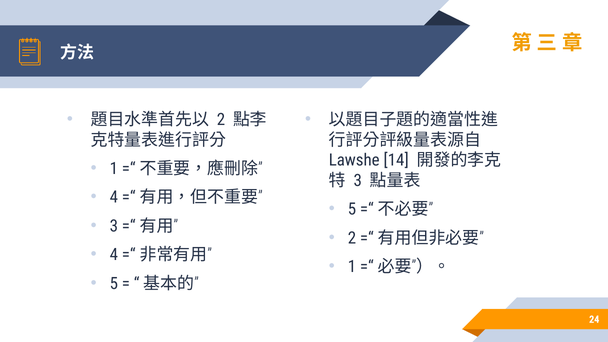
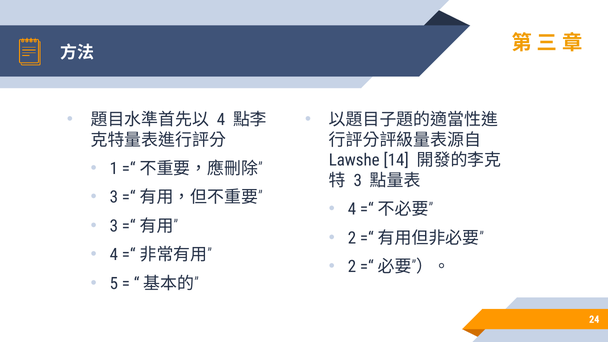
2: 2 -> 4 (221, 120)
4: 4 -> 3 (114, 197)
5: 5 -> 4 (352, 209)
1: 1 -> 2 (352, 267)
